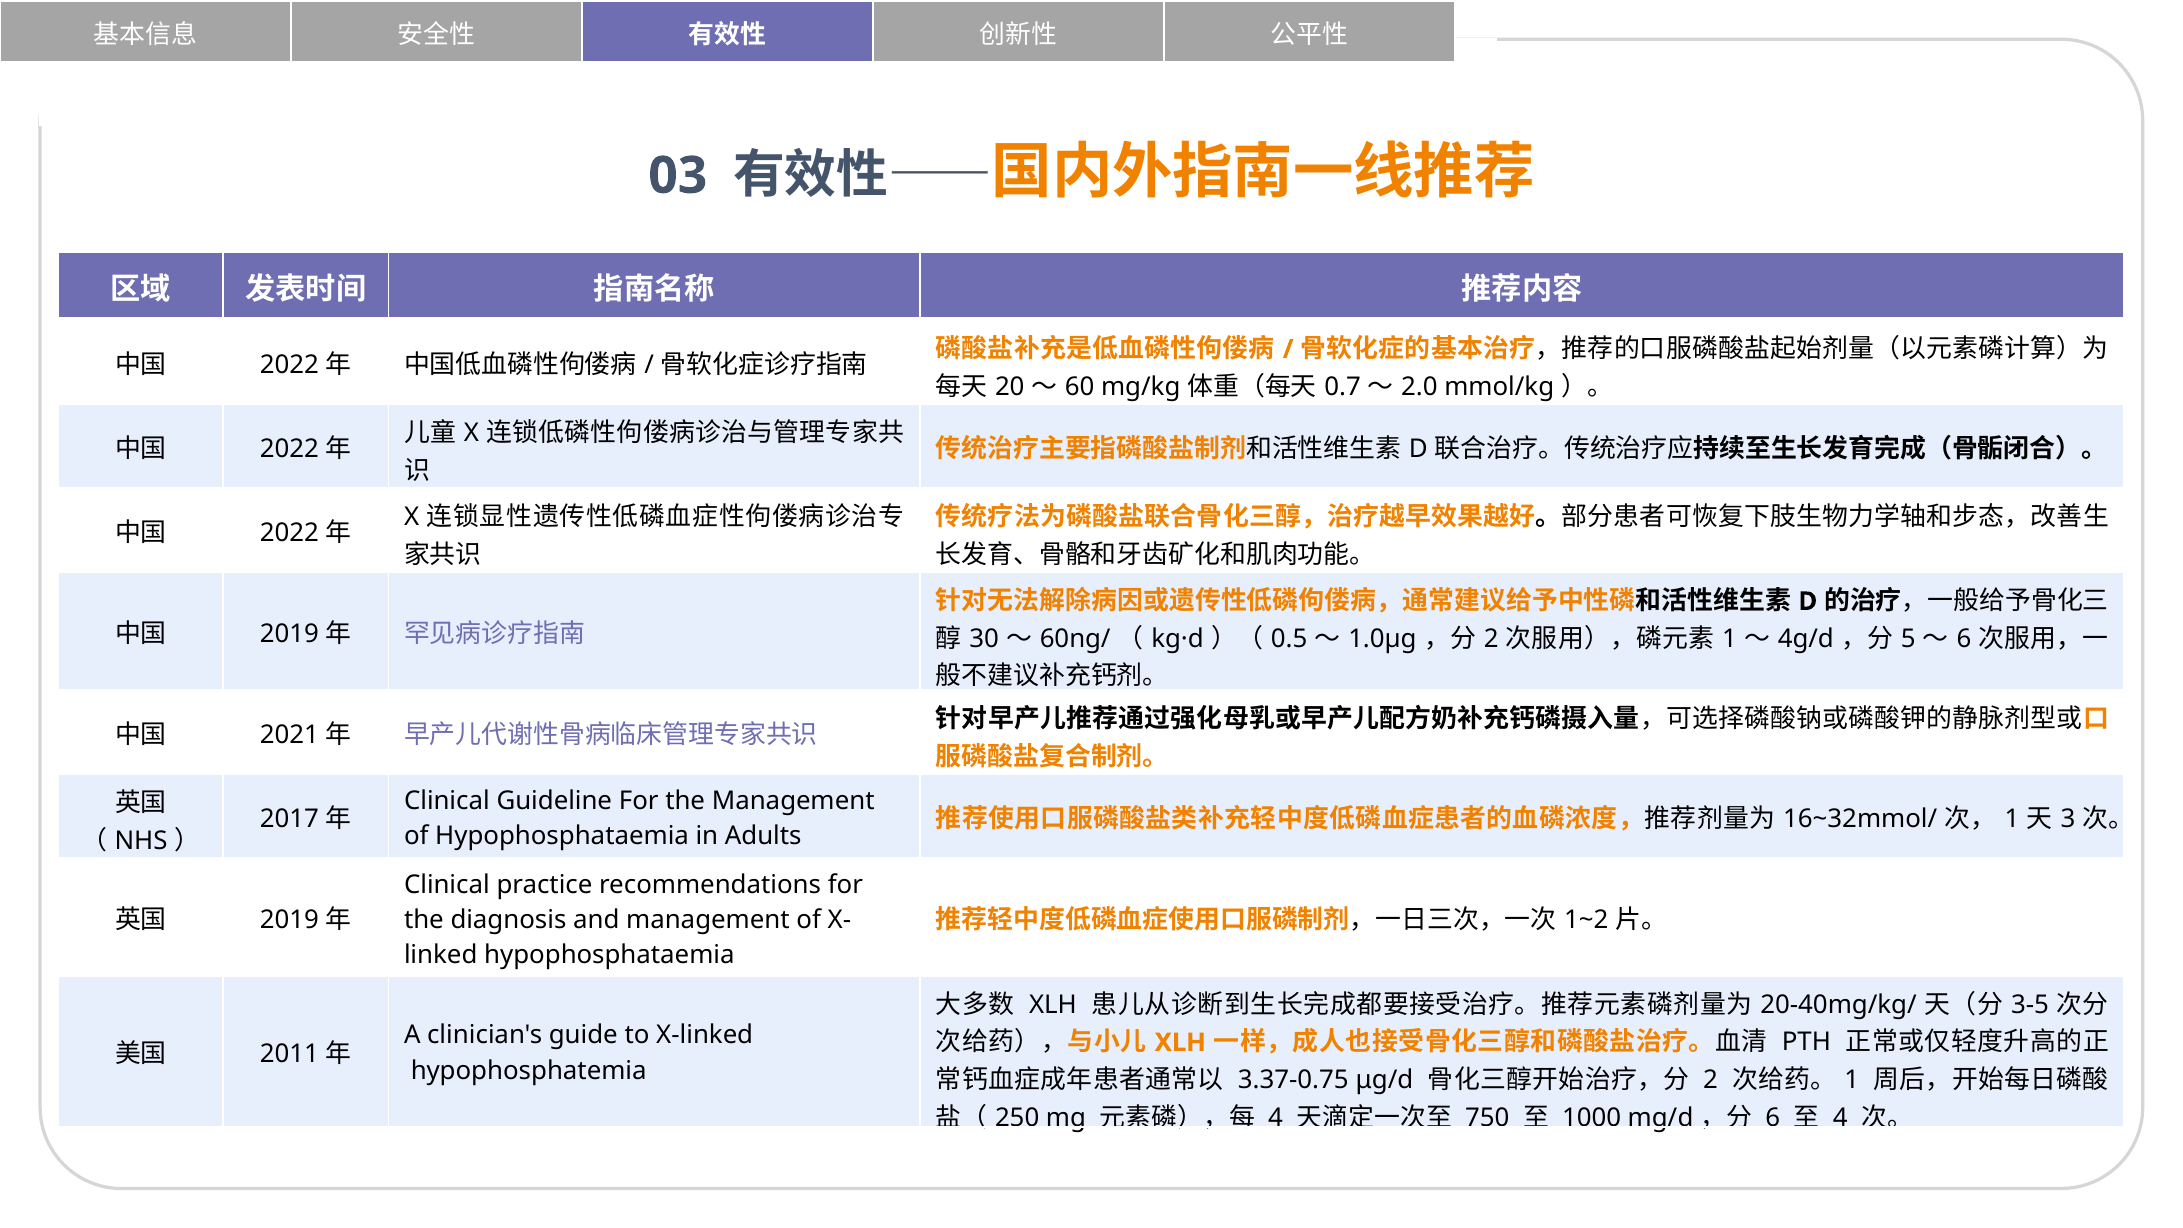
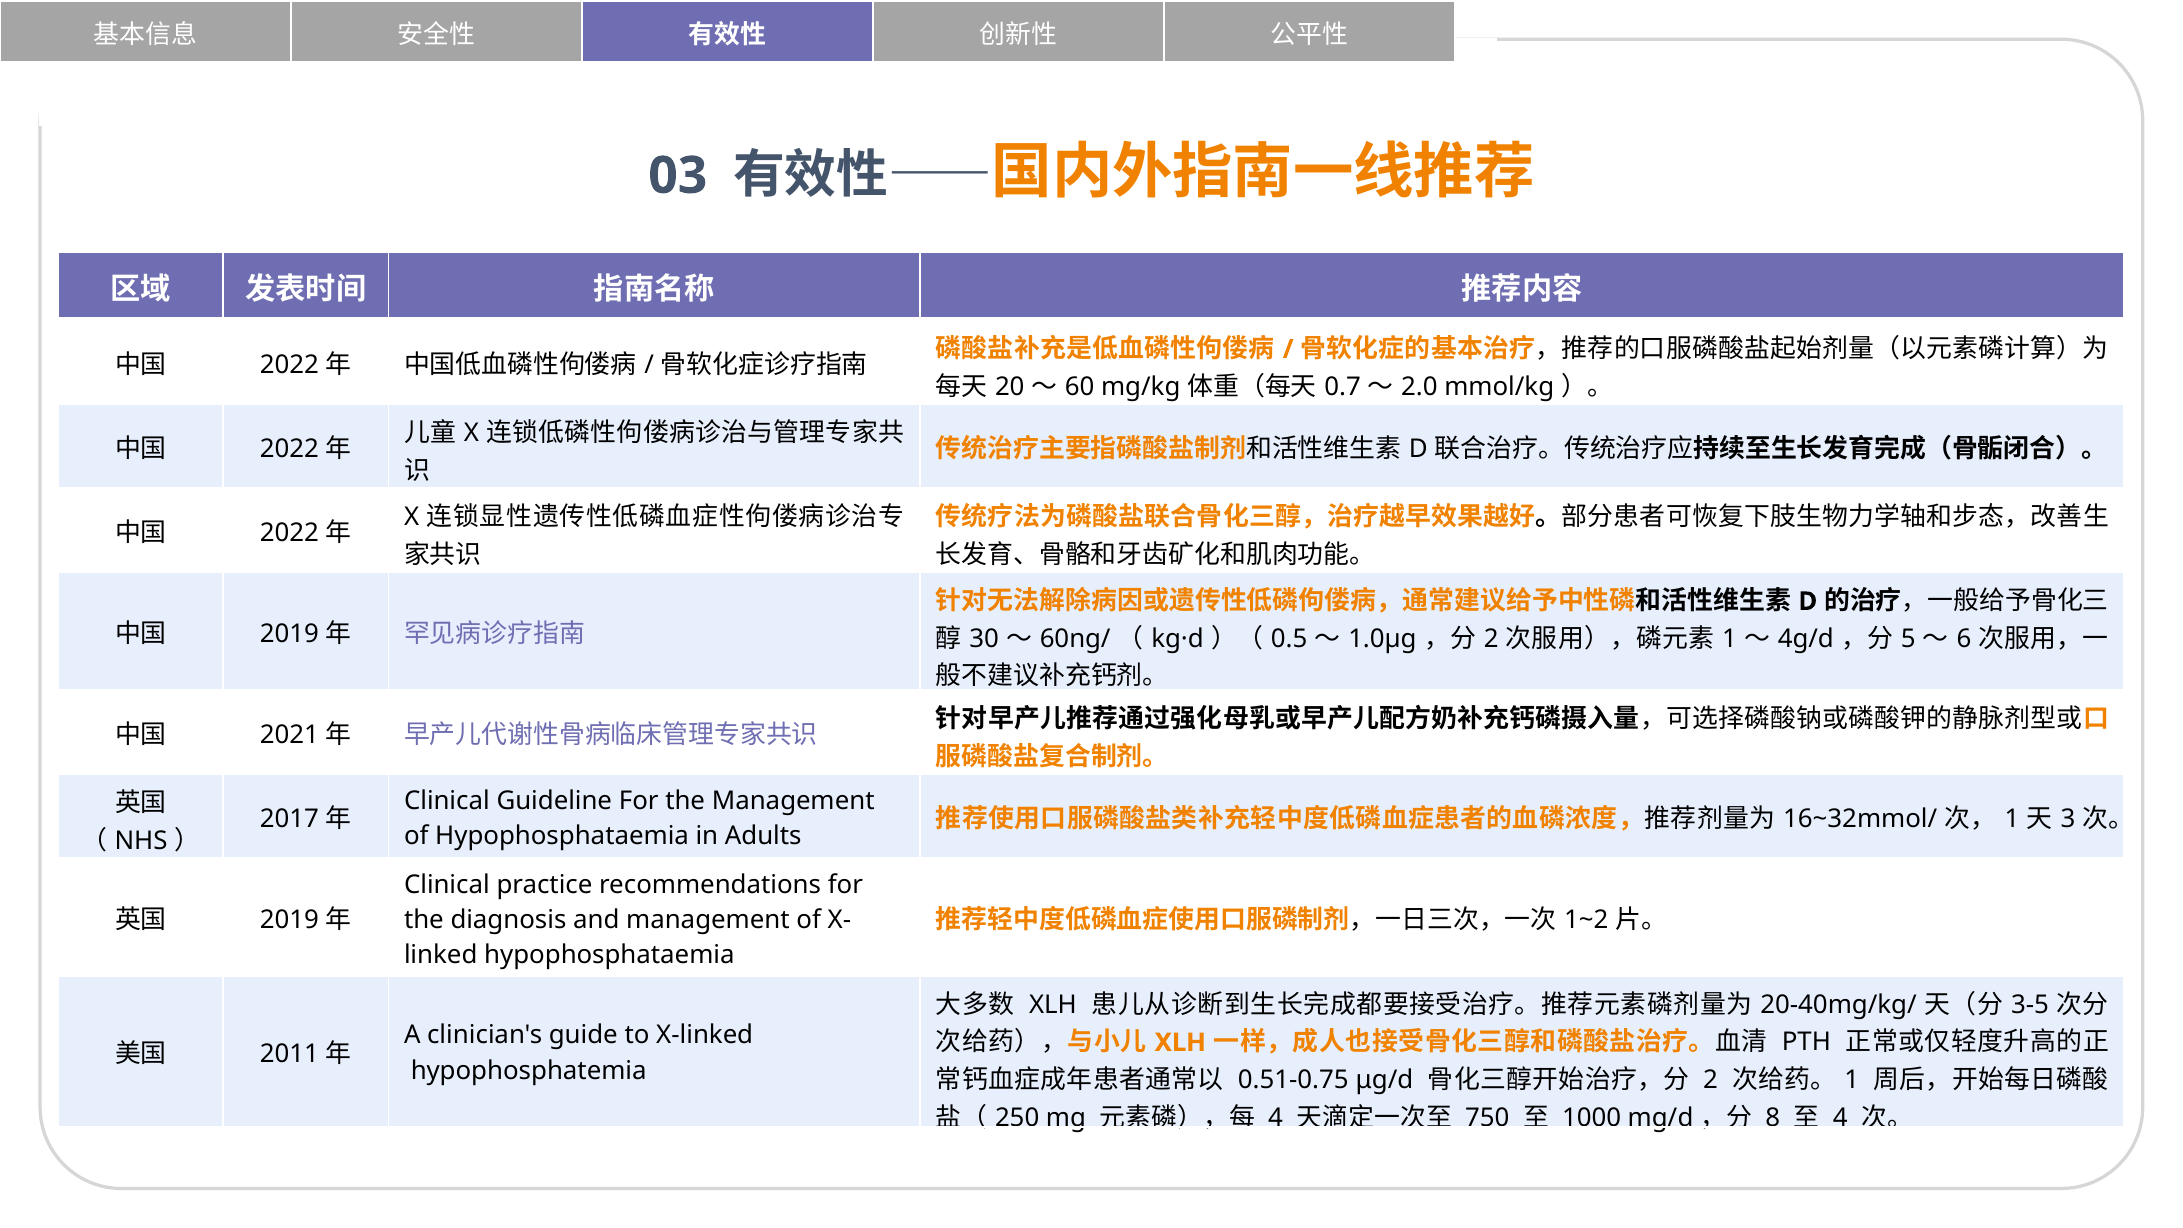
3.37-0.75: 3.37-0.75 -> 0.51-0.75 (1293, 1080)
6: 6 -> 8 (1773, 1117)
